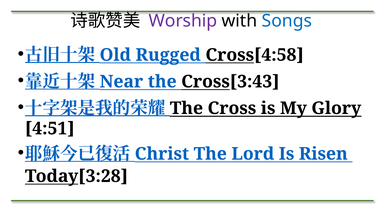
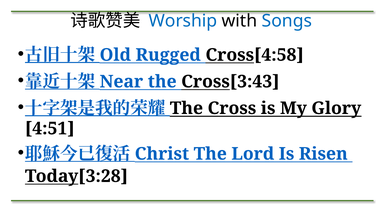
Worship colour: purple -> blue (183, 21)
